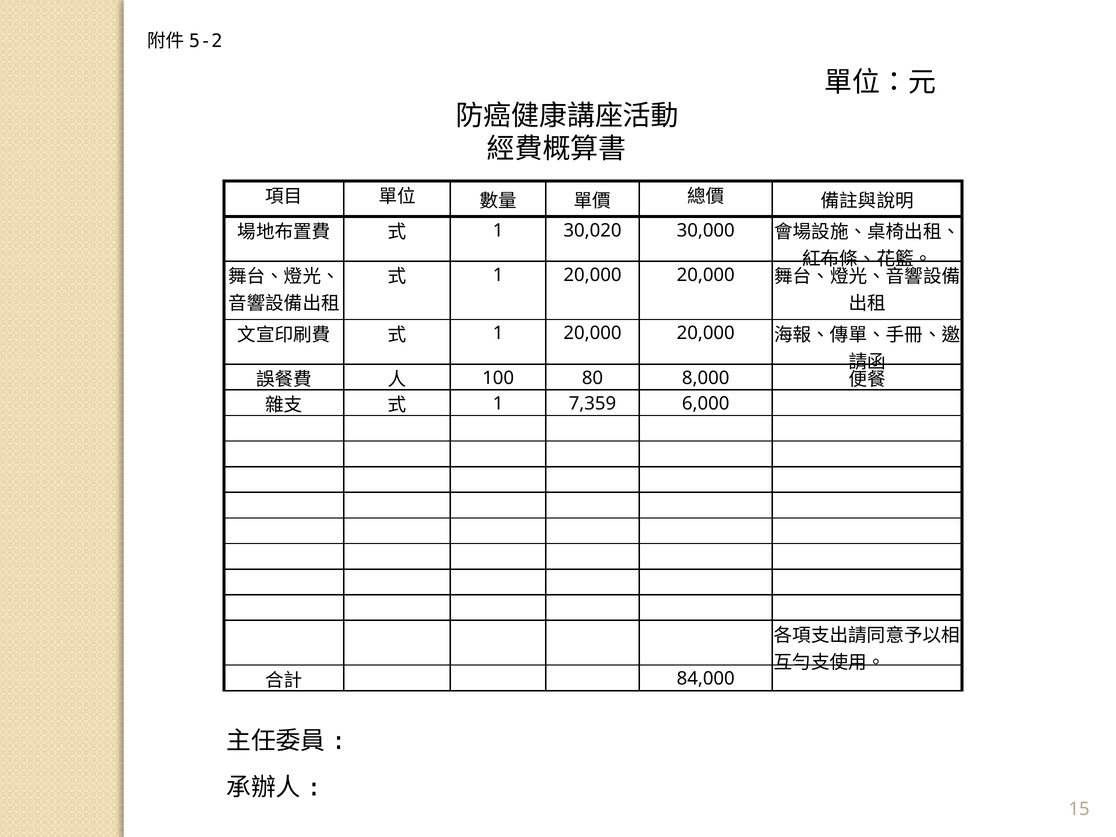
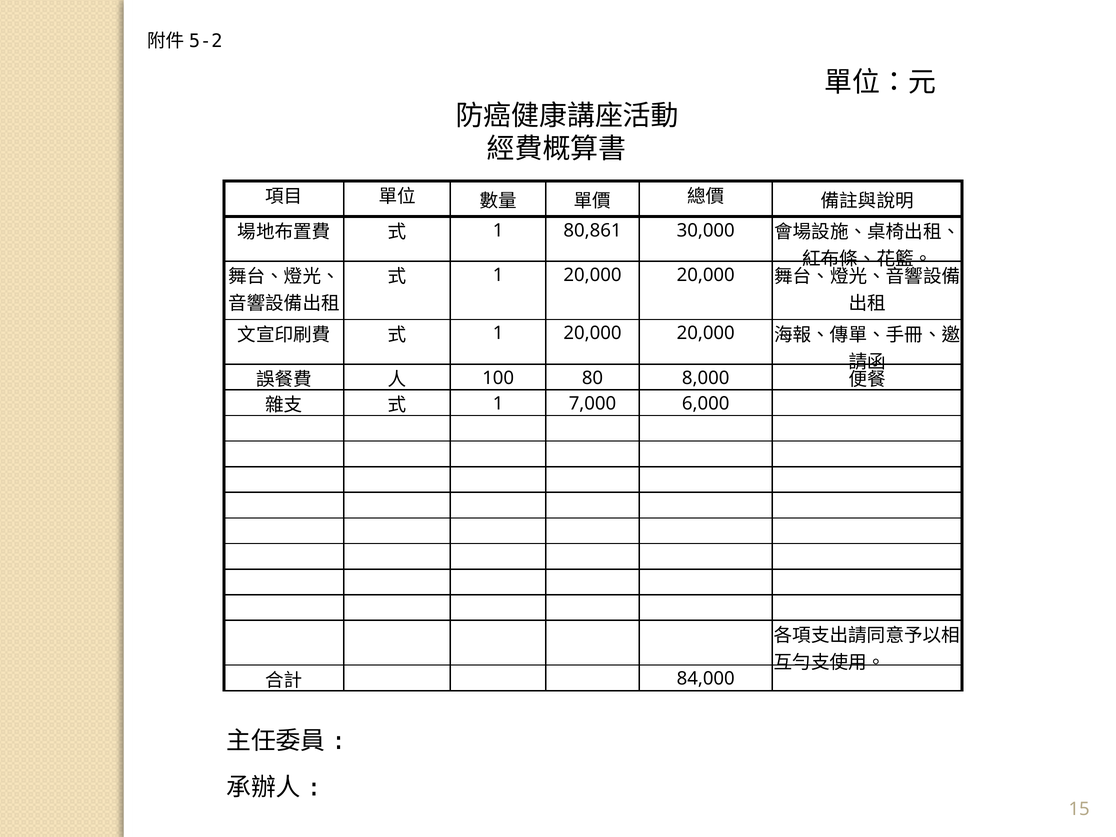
30,020: 30,020 -> 80,861 (593, 230)
7,359: 7,359 -> 7,000 (592, 404)
